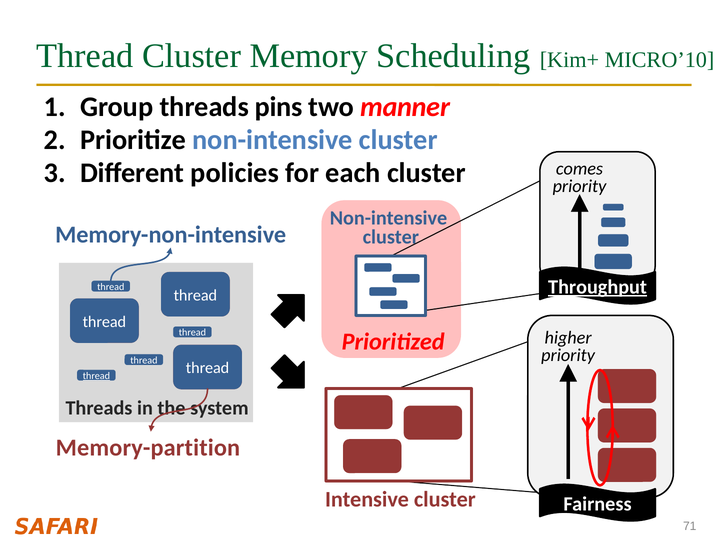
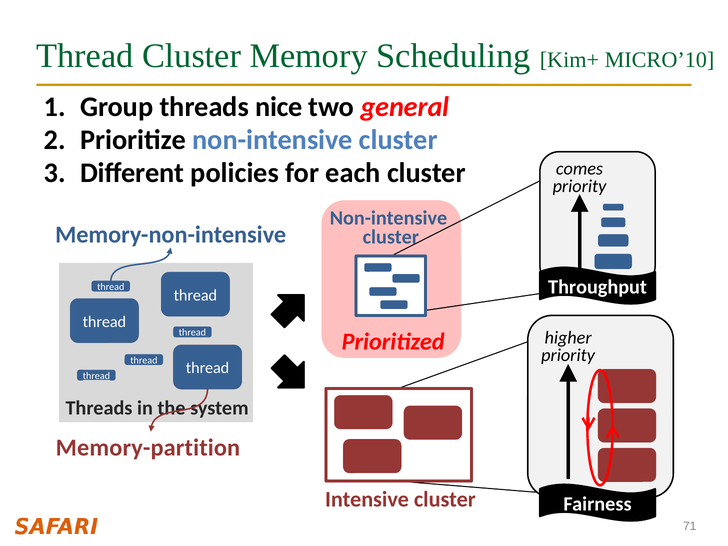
pins: pins -> nice (279, 107)
manner: manner -> general (405, 107)
Throughput underline: present -> none (598, 287)
